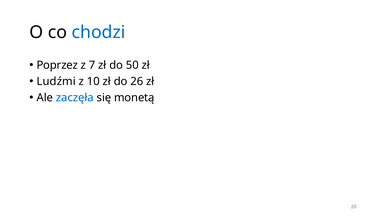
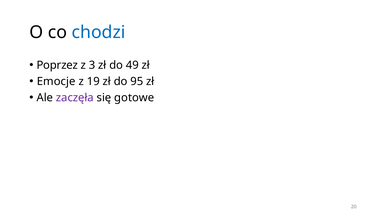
7: 7 -> 3 (92, 65)
50: 50 -> 49 (132, 65)
Ludźmi: Ludźmi -> Emocje (56, 81)
10: 10 -> 19 (93, 81)
26: 26 -> 95 (137, 81)
zaczęła colour: blue -> purple (75, 98)
monetą: monetą -> gotowe (134, 98)
